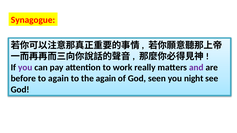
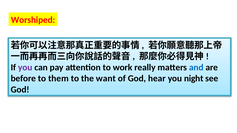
Synagogue: Synagogue -> Worshiped (33, 20)
and colour: purple -> blue (196, 68)
to again: again -> them (58, 79)
the again: again -> want (106, 79)
seen: seen -> hear (157, 79)
